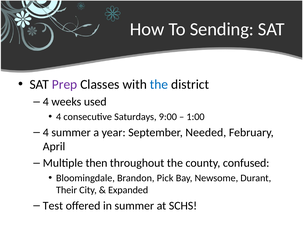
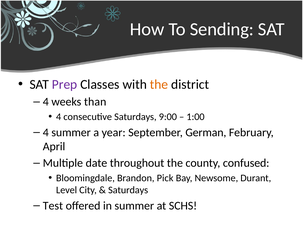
the colour: blue -> orange (159, 84)
used: used -> than (95, 102)
Needed: Needed -> German (206, 133)
then: then -> date (96, 163)
Their: Their -> Level (67, 190)
Expanded: Expanded -> Saturdays (128, 190)
